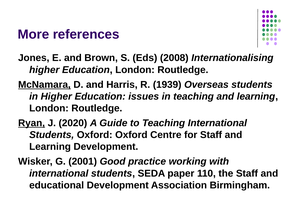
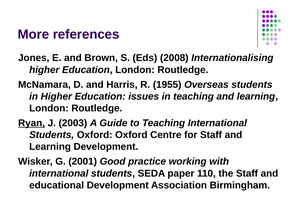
McNamara underline: present -> none (44, 85)
1939: 1939 -> 1955 (167, 85)
2020: 2020 -> 2003 (73, 123)
